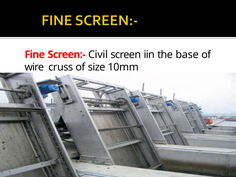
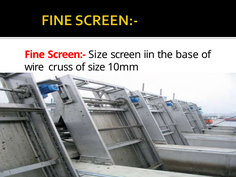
Screen:- Civil: Civil -> Size (98, 55)
